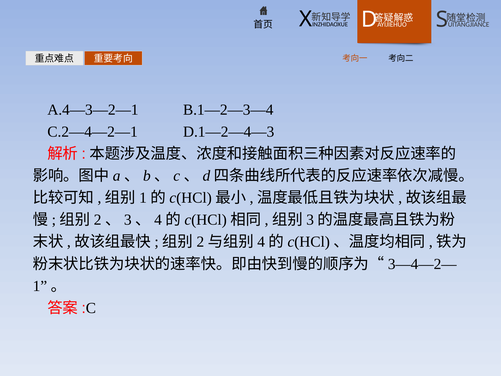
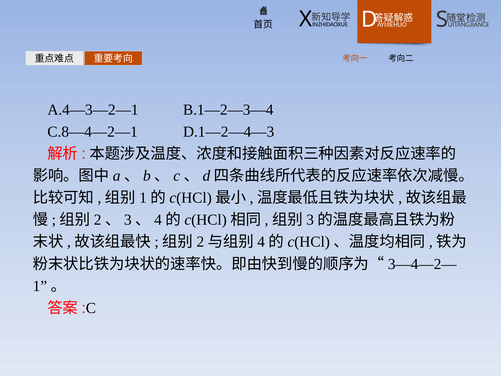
C.2—4—2—1: C.2—4—2—1 -> C.8—4—2—1 (93, 132)
